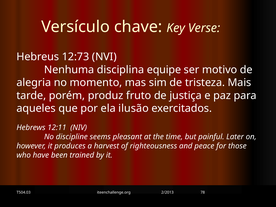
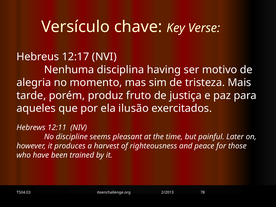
12:73: 12:73 -> 12:17 (76, 57)
equipe: equipe -> having (164, 70)
